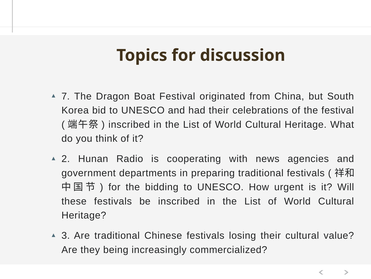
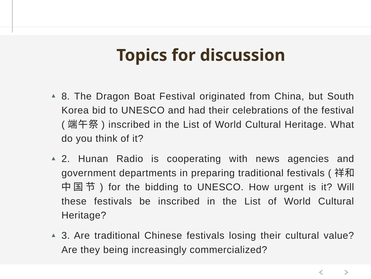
7: 7 -> 8 (66, 96)
